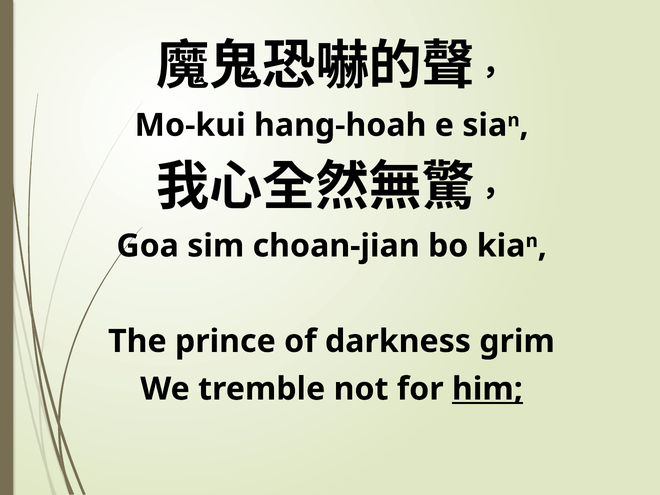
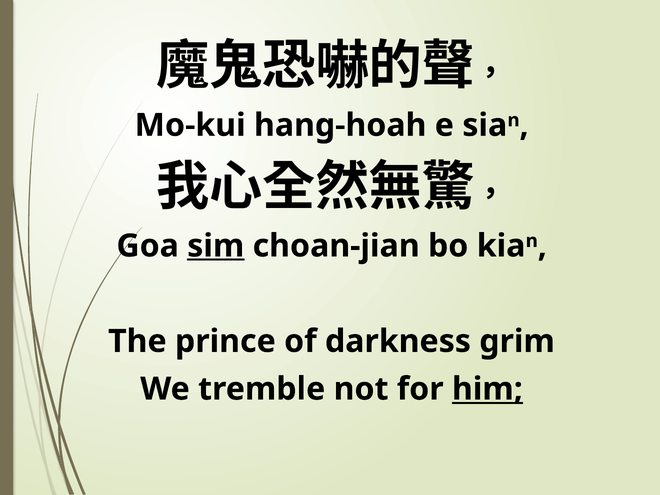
sim underline: none -> present (216, 246)
